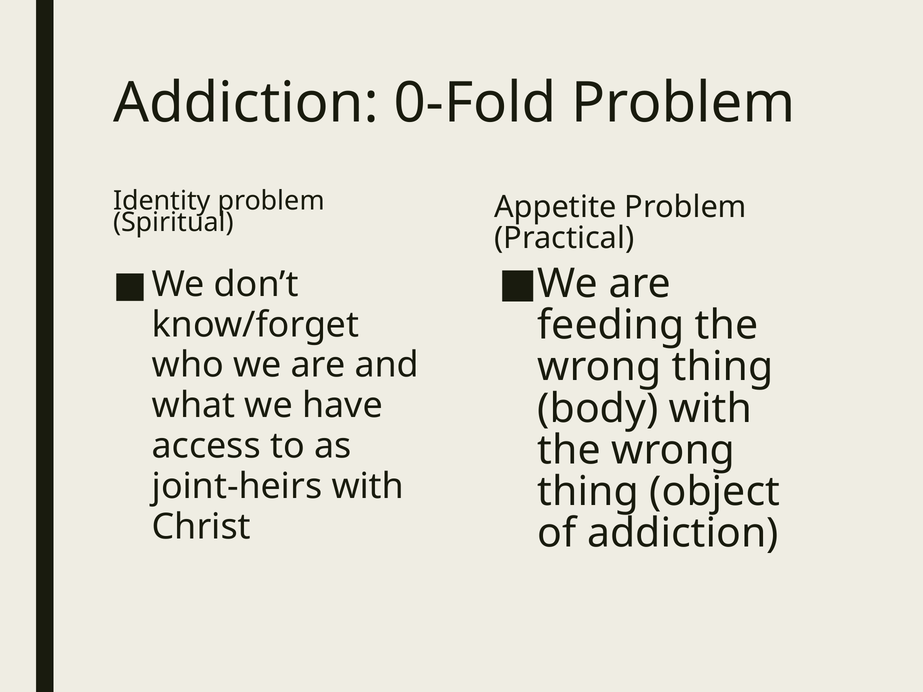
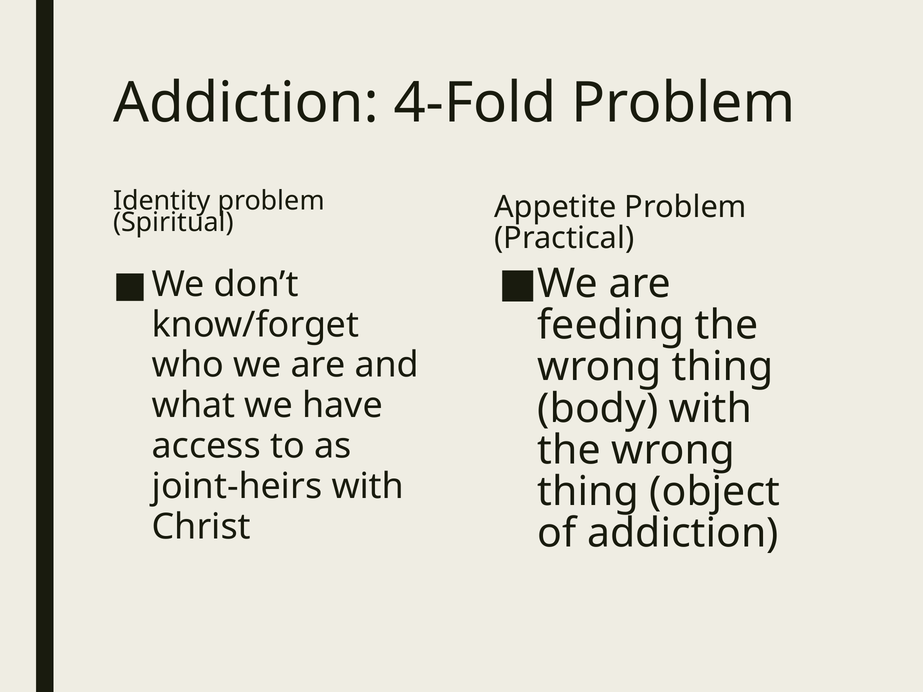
0-Fold: 0-Fold -> 4-Fold (475, 103)
